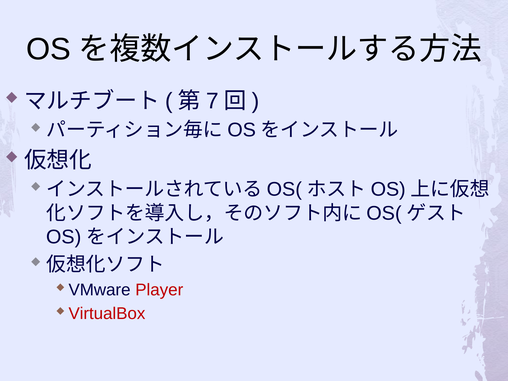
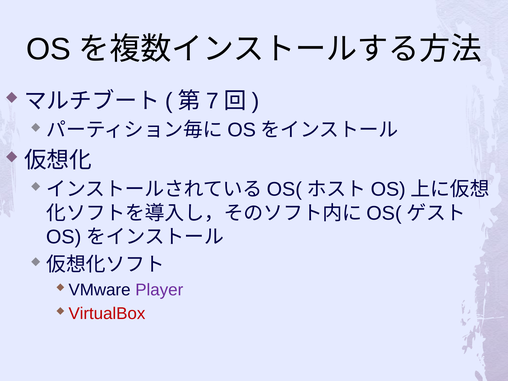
Player colour: red -> purple (159, 290)
